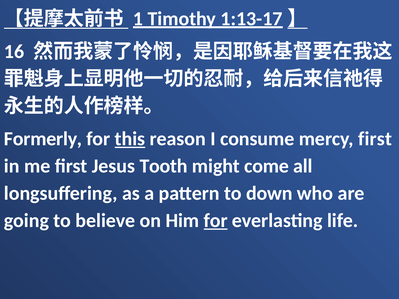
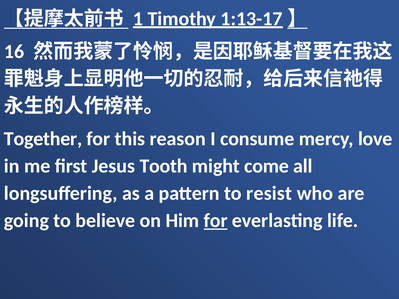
Formerly: Formerly -> Together (43, 139)
this underline: present -> none (130, 139)
mercy first: first -> love (375, 139)
down: down -> resist (269, 194)
